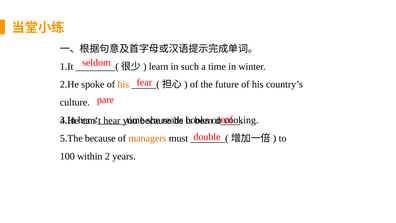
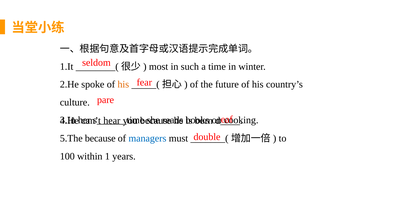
learn: learn -> most (159, 67)
managers colour: orange -> blue (147, 138)
2: 2 -> 1 (107, 156)
